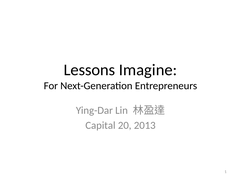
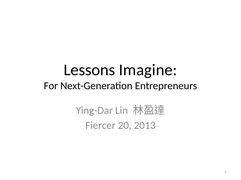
Capital: Capital -> Fiercer (100, 126)
